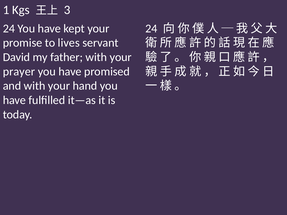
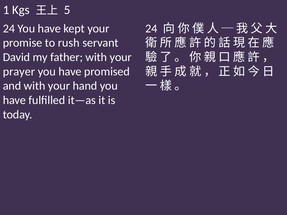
3: 3 -> 5 (67, 10)
lives: lives -> rush (69, 43)
